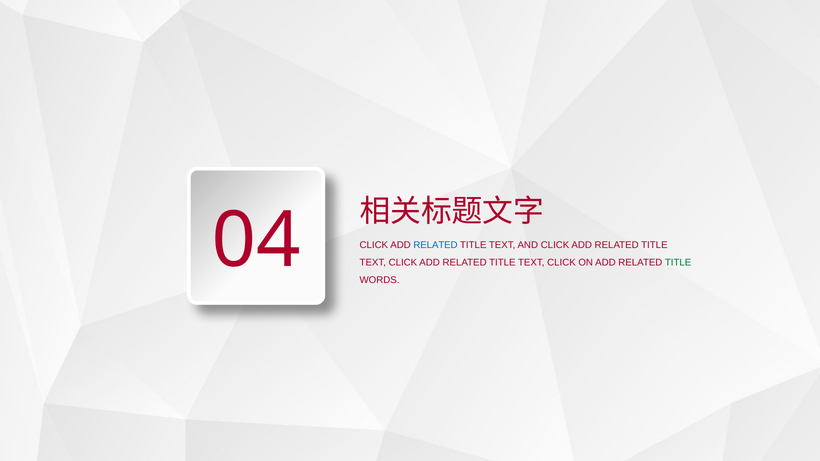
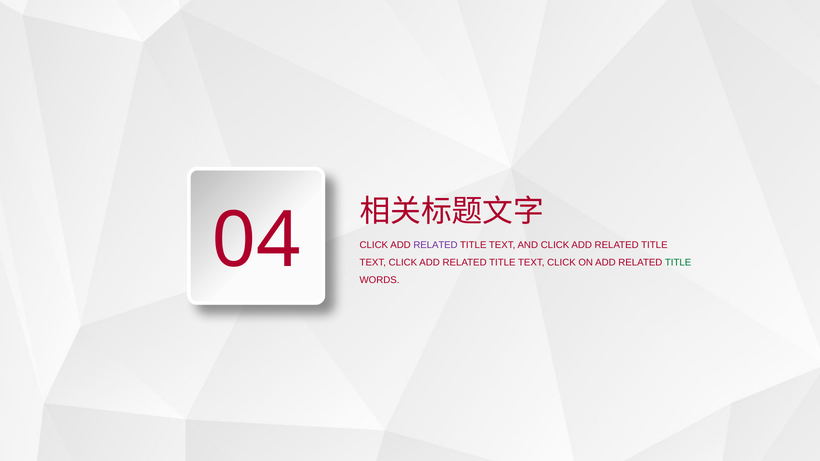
RELATED colour: blue -> purple (436, 245)
